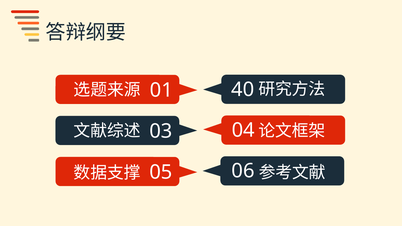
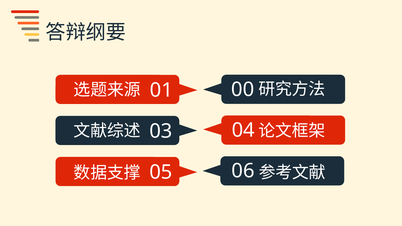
40: 40 -> 00 (243, 90)
